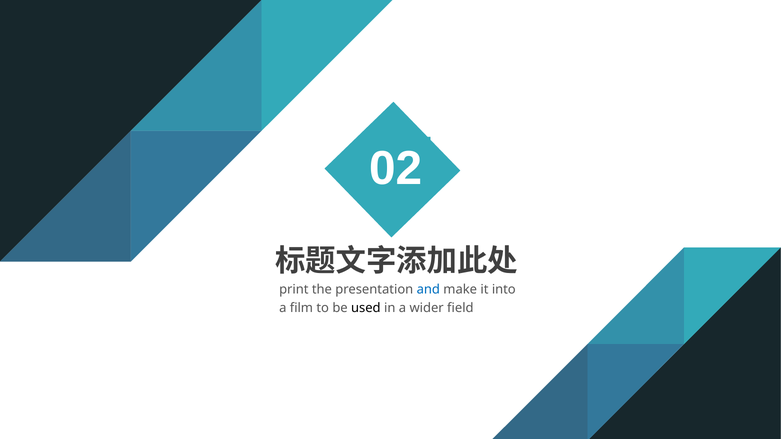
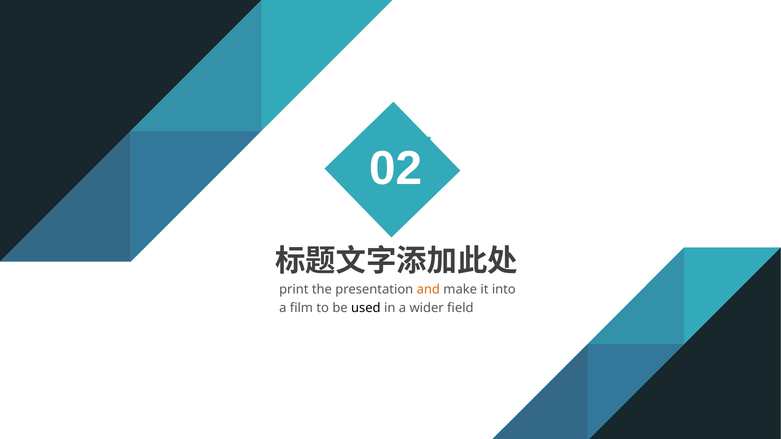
and colour: blue -> orange (428, 290)
